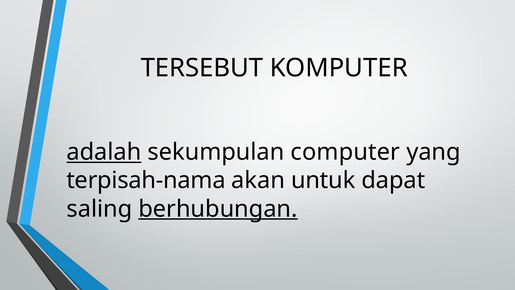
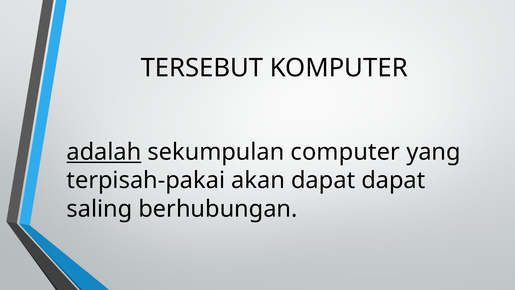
terpisah-nama: terpisah-nama -> terpisah-pakai (146, 180)
akan untuk: untuk -> dapat (323, 180)
berhubungan underline: present -> none (218, 209)
